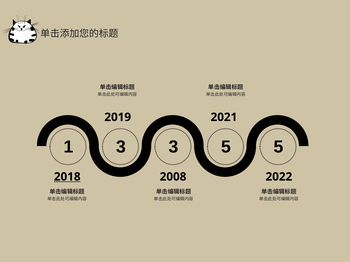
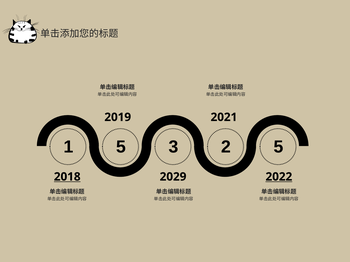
1 3: 3 -> 5 (121, 147)
3 5: 5 -> 2 (226, 147)
2008: 2008 -> 2029 (173, 177)
2022 underline: none -> present (279, 177)
